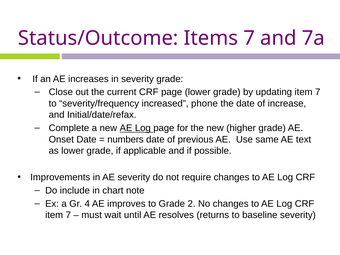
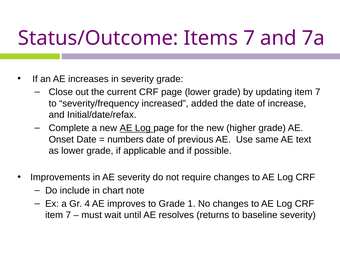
phone: phone -> added (204, 103)
2: 2 -> 1 (192, 204)
